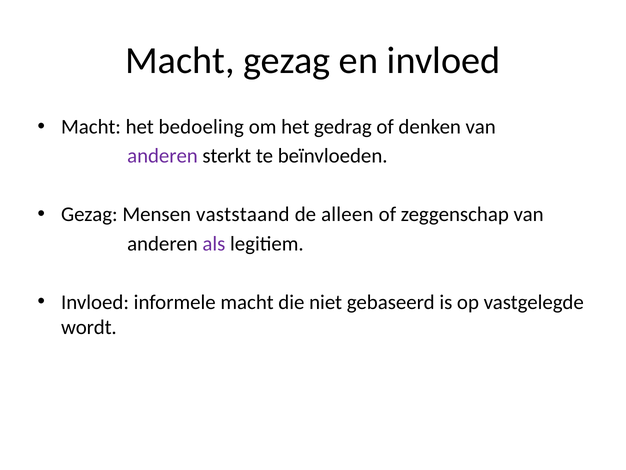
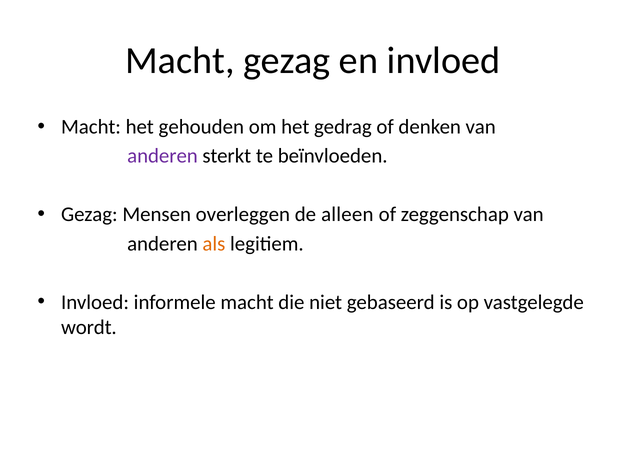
bedoeling: bedoeling -> gehouden (201, 127)
vaststaand: vaststaand -> overleggen (243, 214)
als colour: purple -> orange (214, 243)
